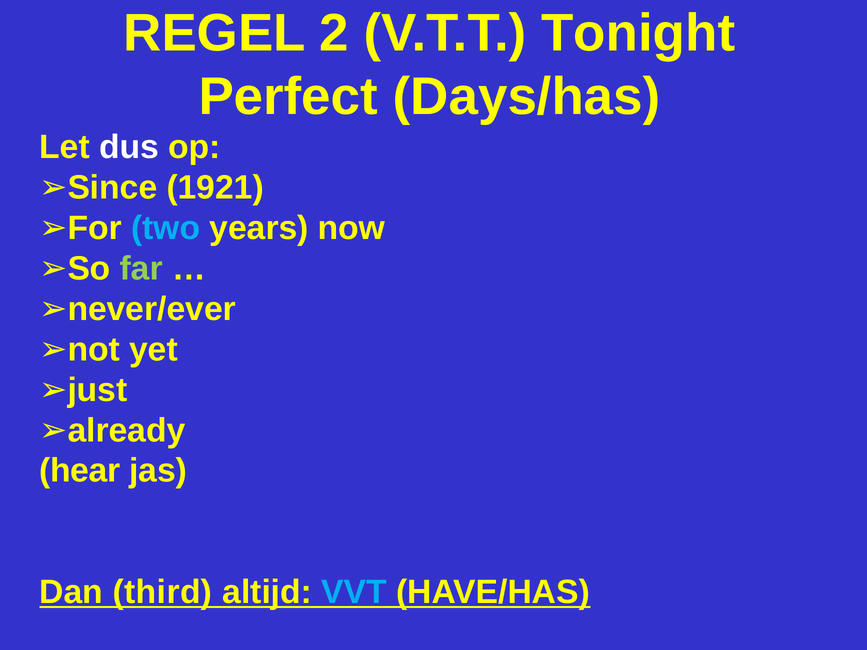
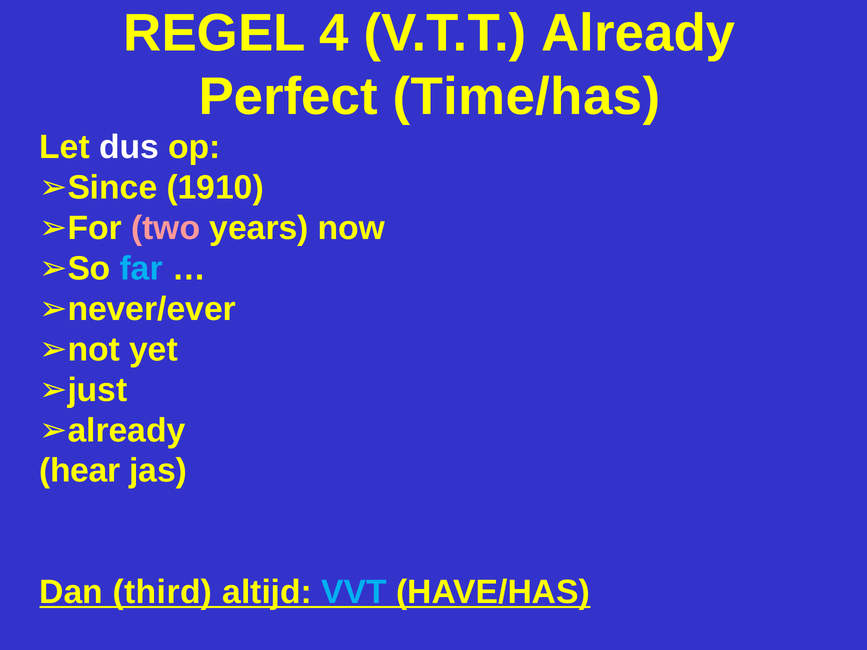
2: 2 -> 4 (334, 33)
Tonight: Tonight -> Already (638, 33)
Days/has: Days/has -> Time/has (526, 97)
1921: 1921 -> 1910 (215, 188)
two colour: light blue -> pink (166, 228)
far colour: light green -> light blue (141, 269)
